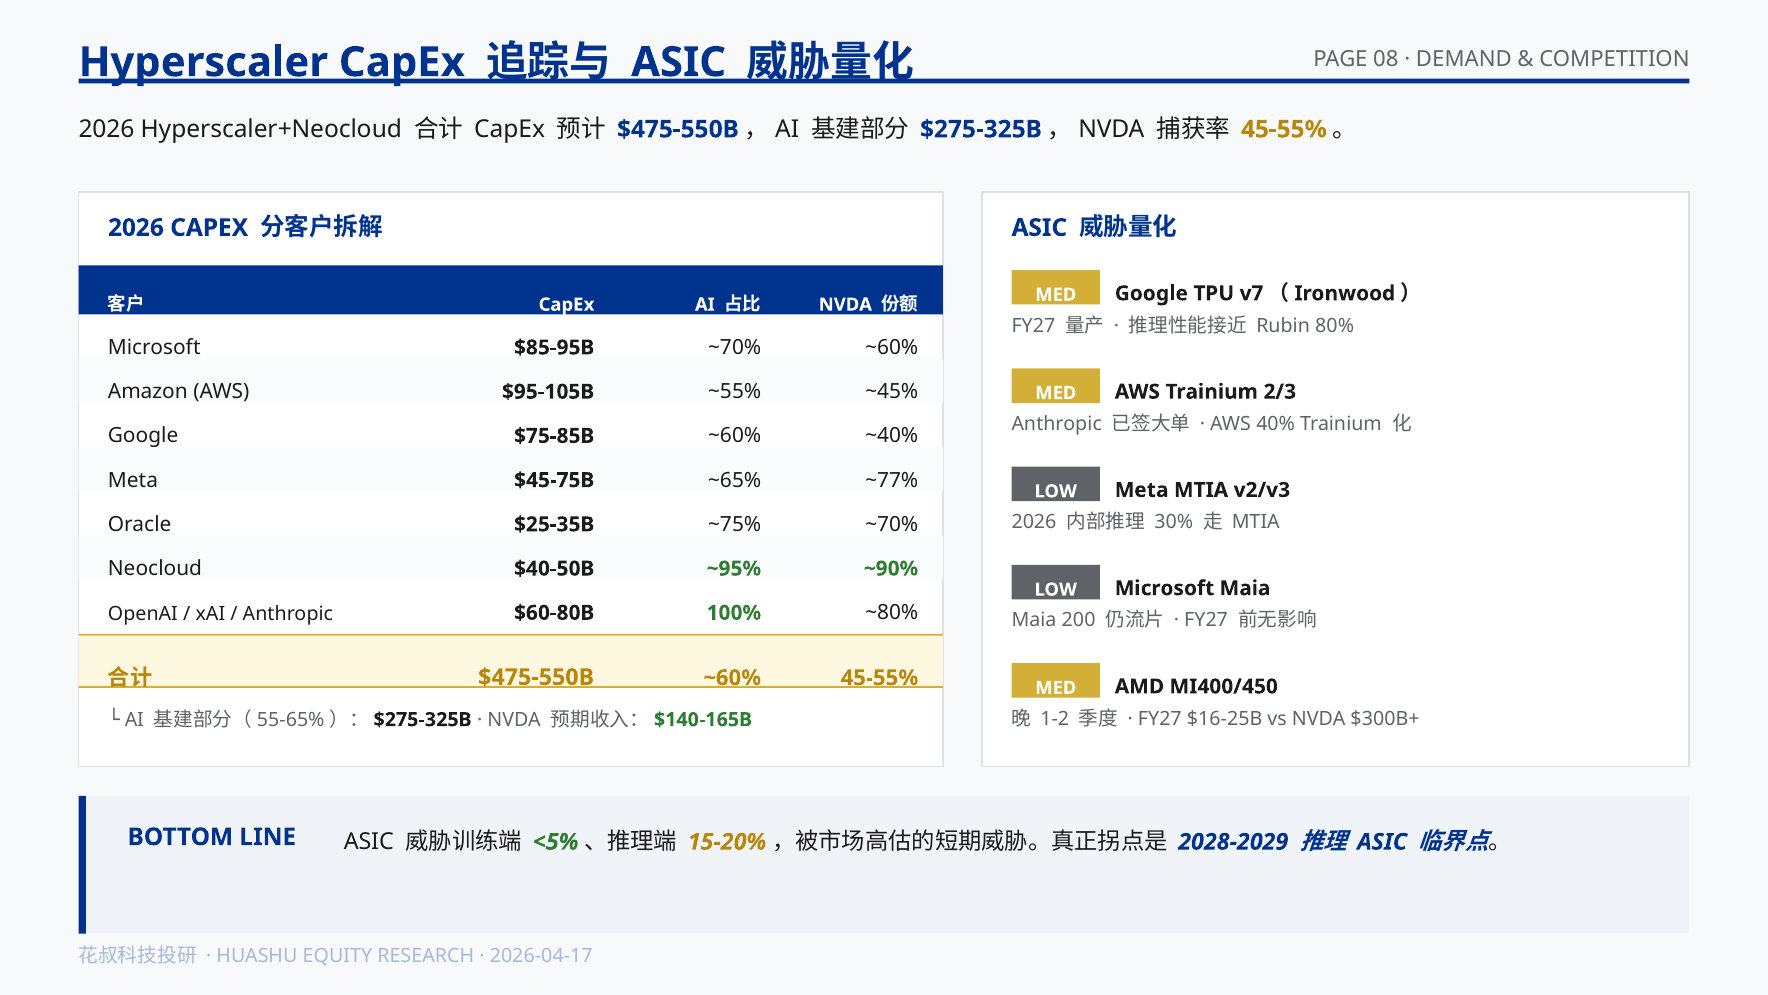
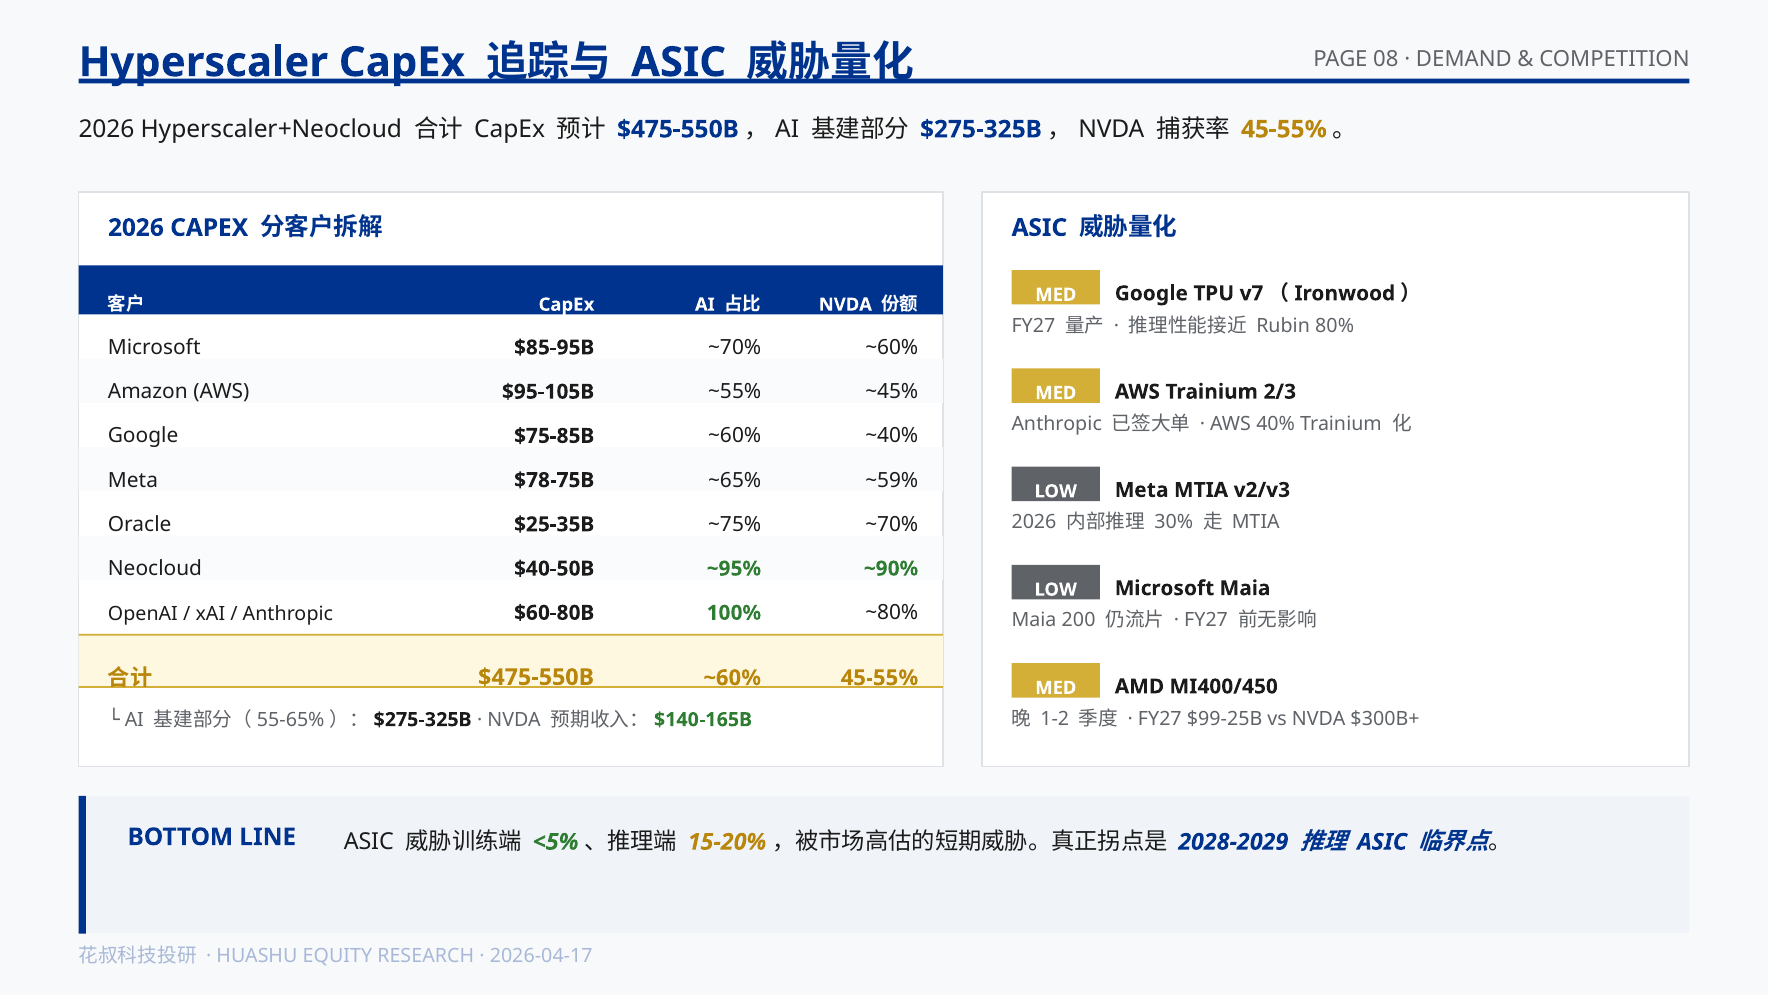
$45-75B: $45-75B -> $78-75B (554, 480)
~77%: ~77% -> ~59% (892, 480)
$16-25B: $16-25B -> $99-25B (1225, 718)
